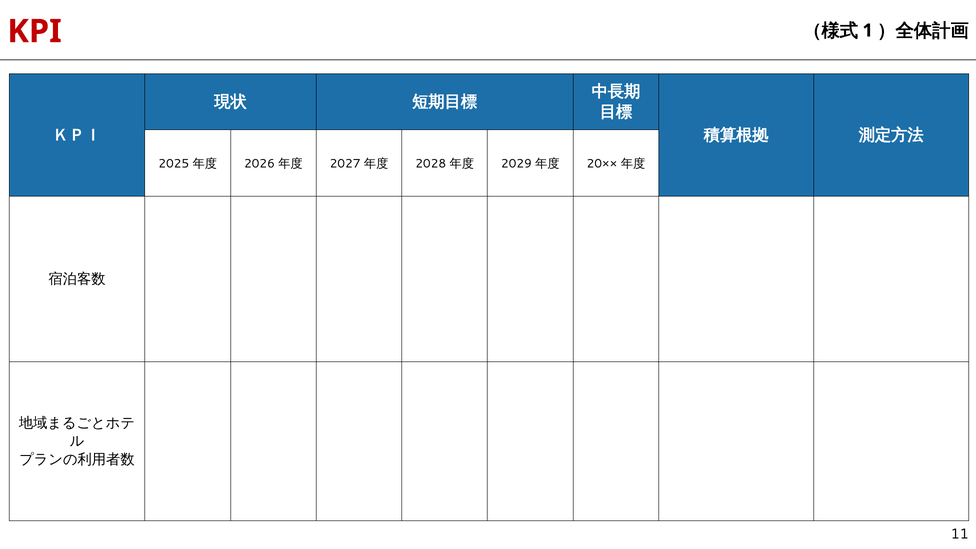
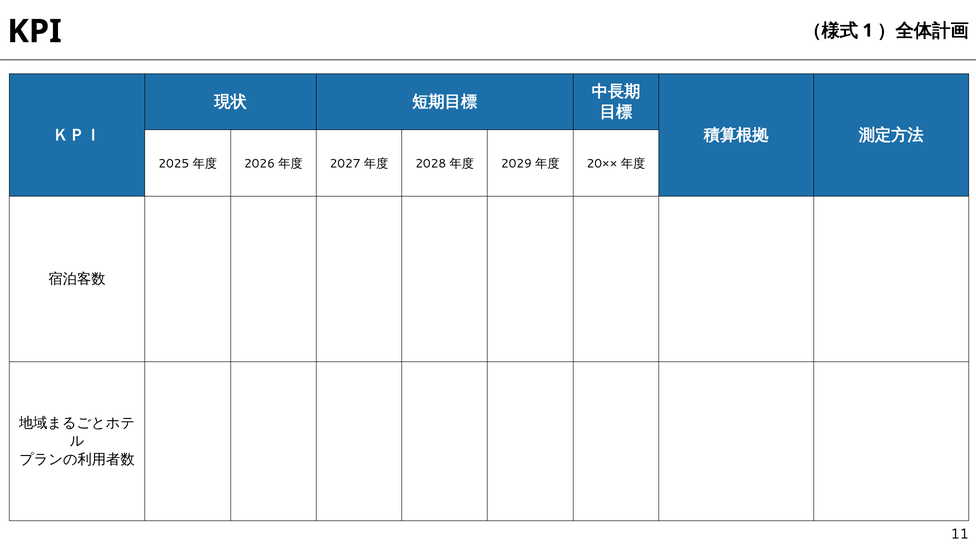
KPI colour: red -> black (35, 31)
